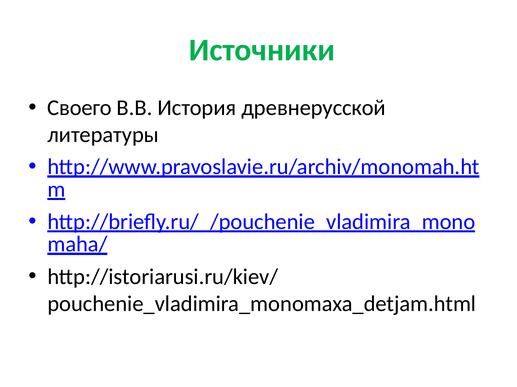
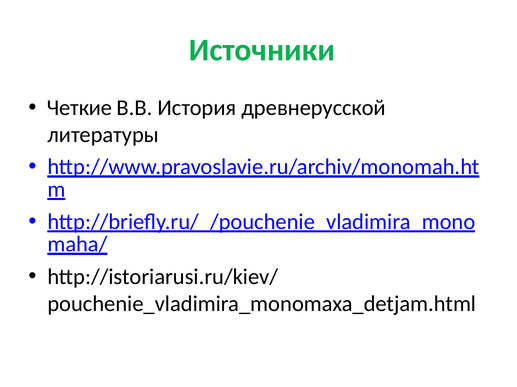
Своего: Своего -> Четкие (80, 108)
